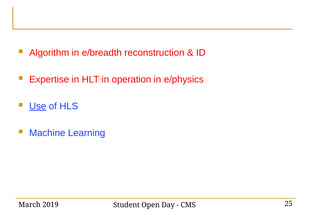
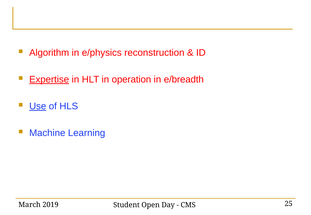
e/breadth: e/breadth -> e/physics (102, 53)
Expertise underline: none -> present (49, 80)
e/physics: e/physics -> e/breadth (184, 80)
